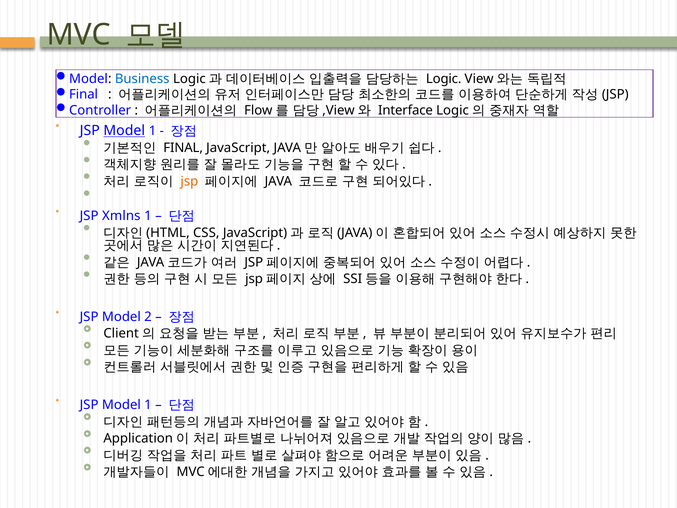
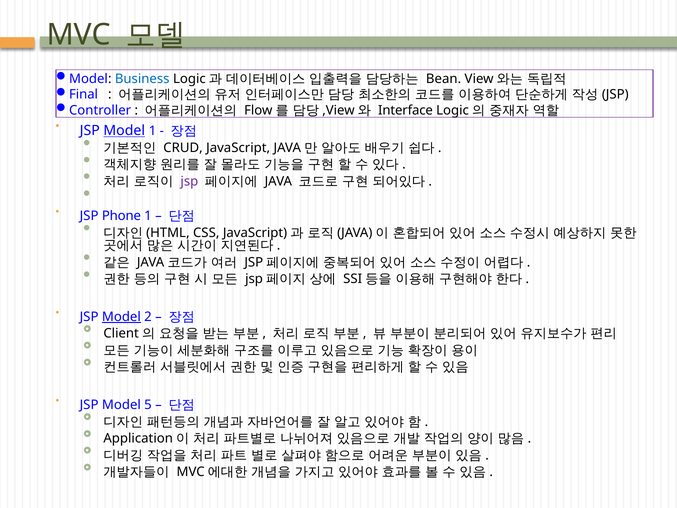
Logic: Logic -> Bean (444, 79)
FINAL: FINAL -> CRUD (183, 148)
jsp colour: orange -> purple (189, 181)
Xmlns: Xmlns -> Phone (121, 216)
Model underline: none -> present (121, 317)
1: 1 -> 5 (148, 405)
